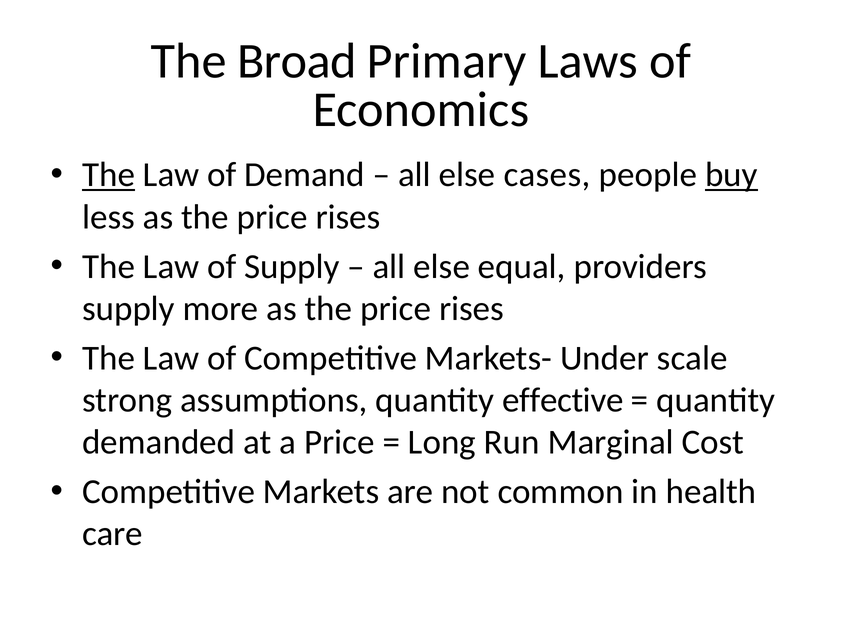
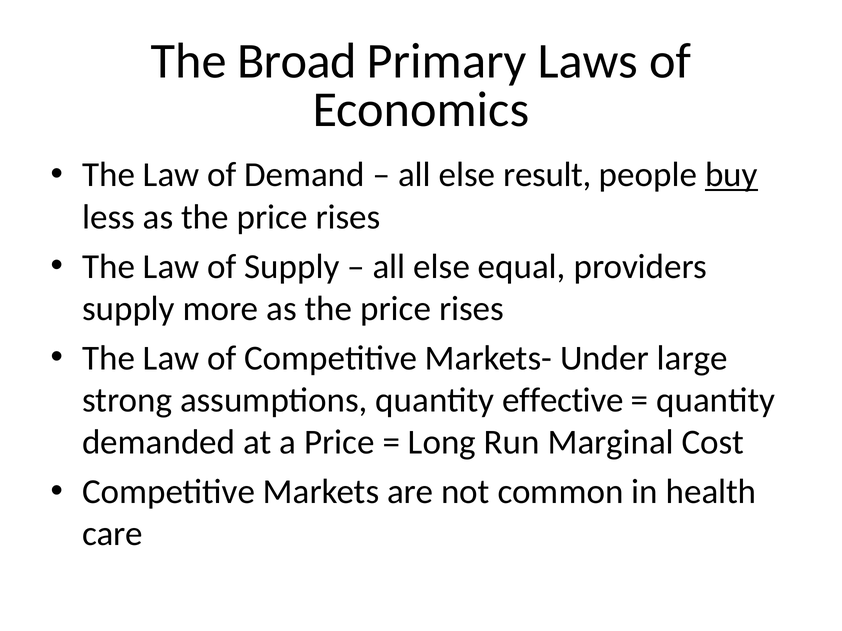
The underline: present -> none (109, 175)
cases: cases -> result (547, 175)
scale: scale -> large (692, 358)
